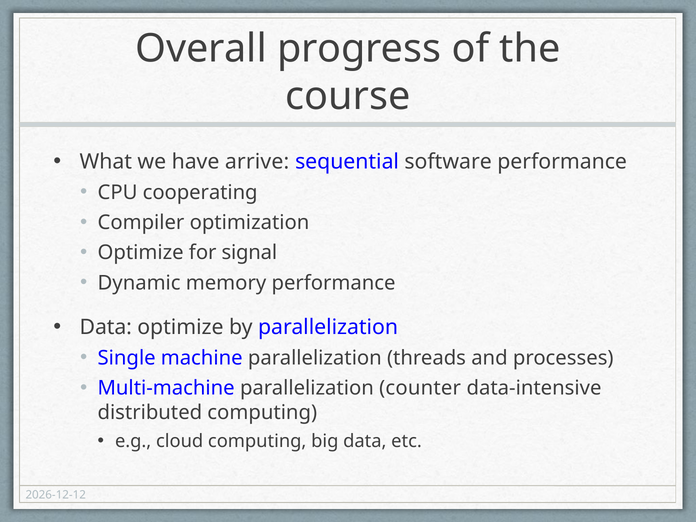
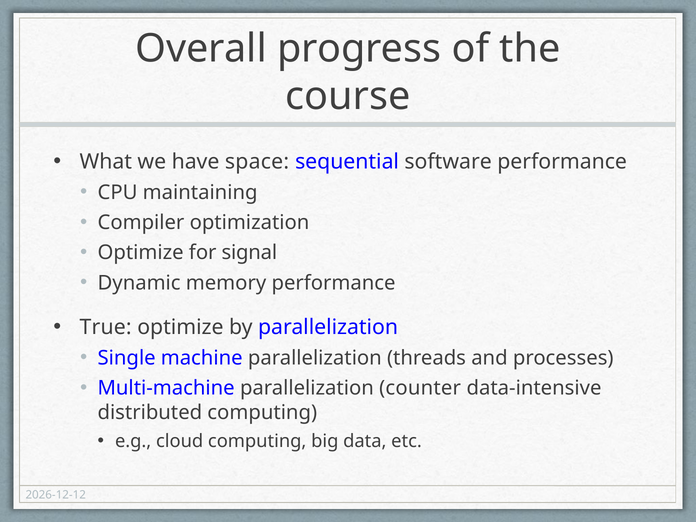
arrive: arrive -> space (257, 162)
cooperating: cooperating -> maintaining (200, 192)
Data: Data -> True (106, 327)
